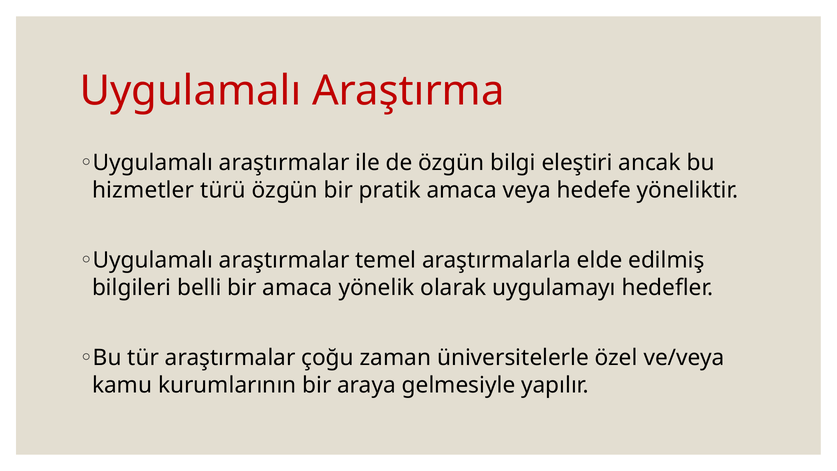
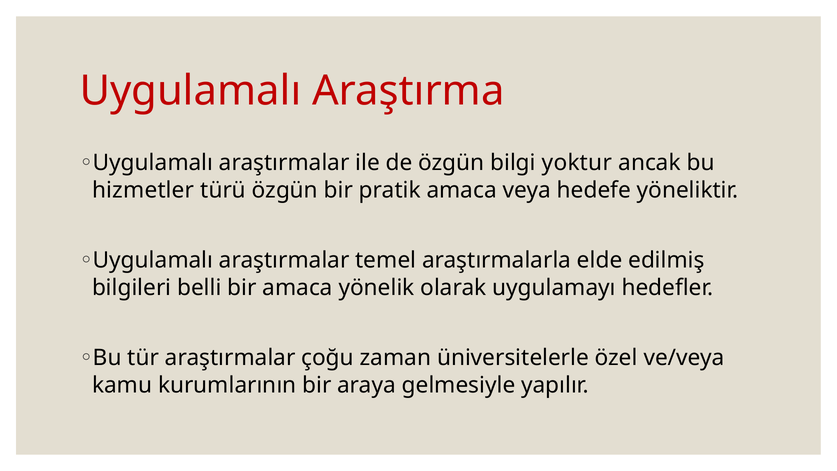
eleştiri: eleştiri -> yoktur (577, 163)
